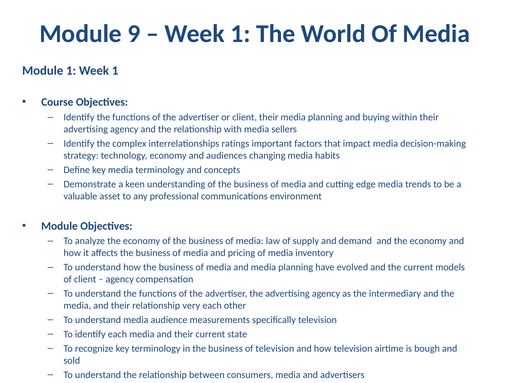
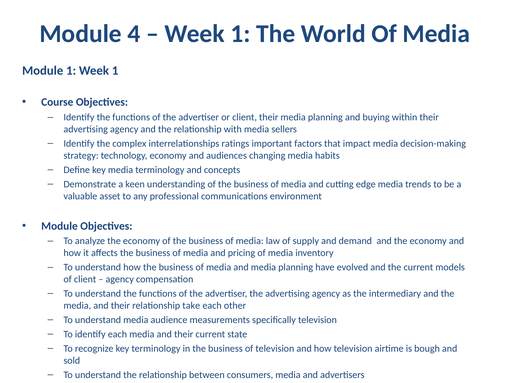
9: 9 -> 4 (134, 34)
very: very -> take (191, 305)
